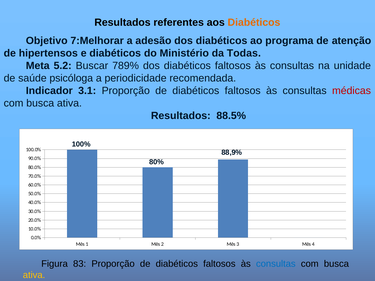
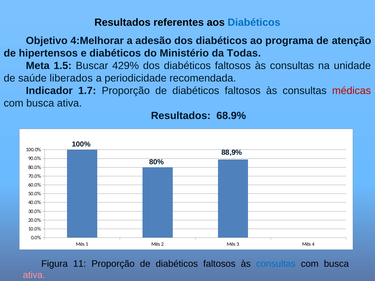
Diabéticos colour: orange -> blue (254, 22)
7:Melhorar: 7:Melhorar -> 4:Melhorar (97, 41)
5.2: 5.2 -> 1.5 (63, 66)
789%: 789% -> 429% (126, 66)
psicóloga: psicóloga -> liberados (71, 78)
3.1: 3.1 -> 1.7 (87, 91)
88.5%: 88.5% -> 68.9% (231, 116)
83: 83 -> 11 (80, 264)
ativa colour: yellow -> pink (34, 275)
